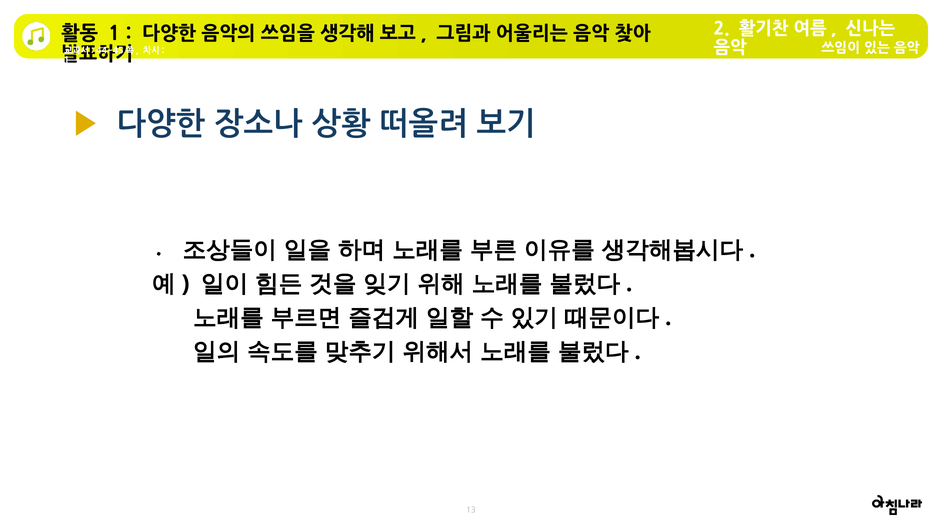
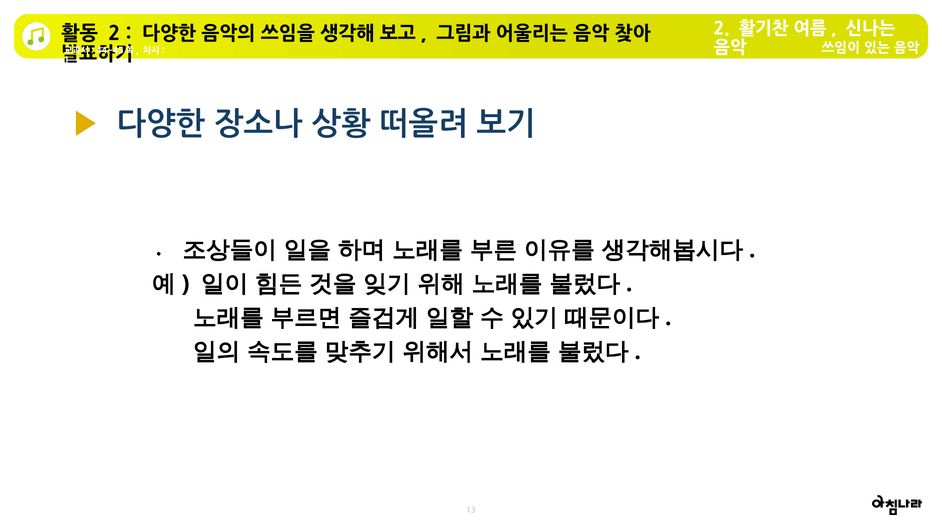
1: 1 -> 2 (114, 34)
